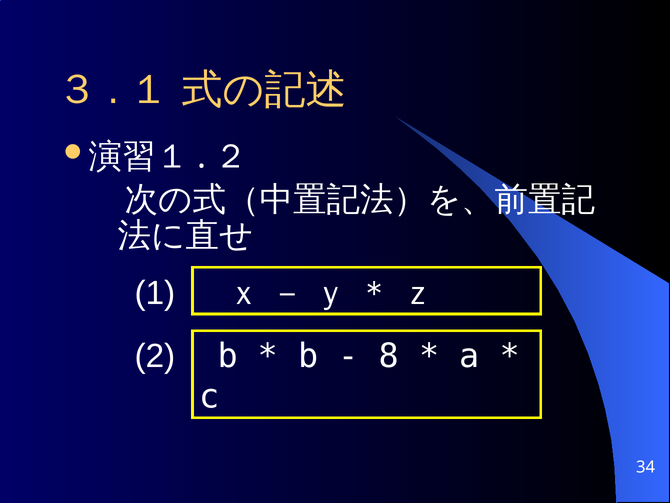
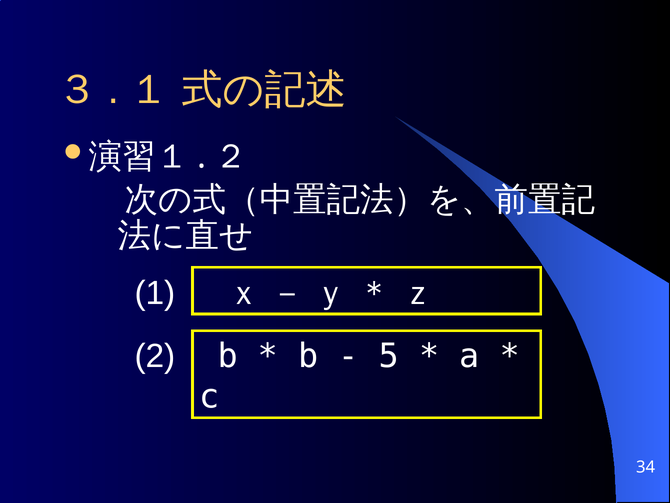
8: 8 -> 5 (389, 356)
